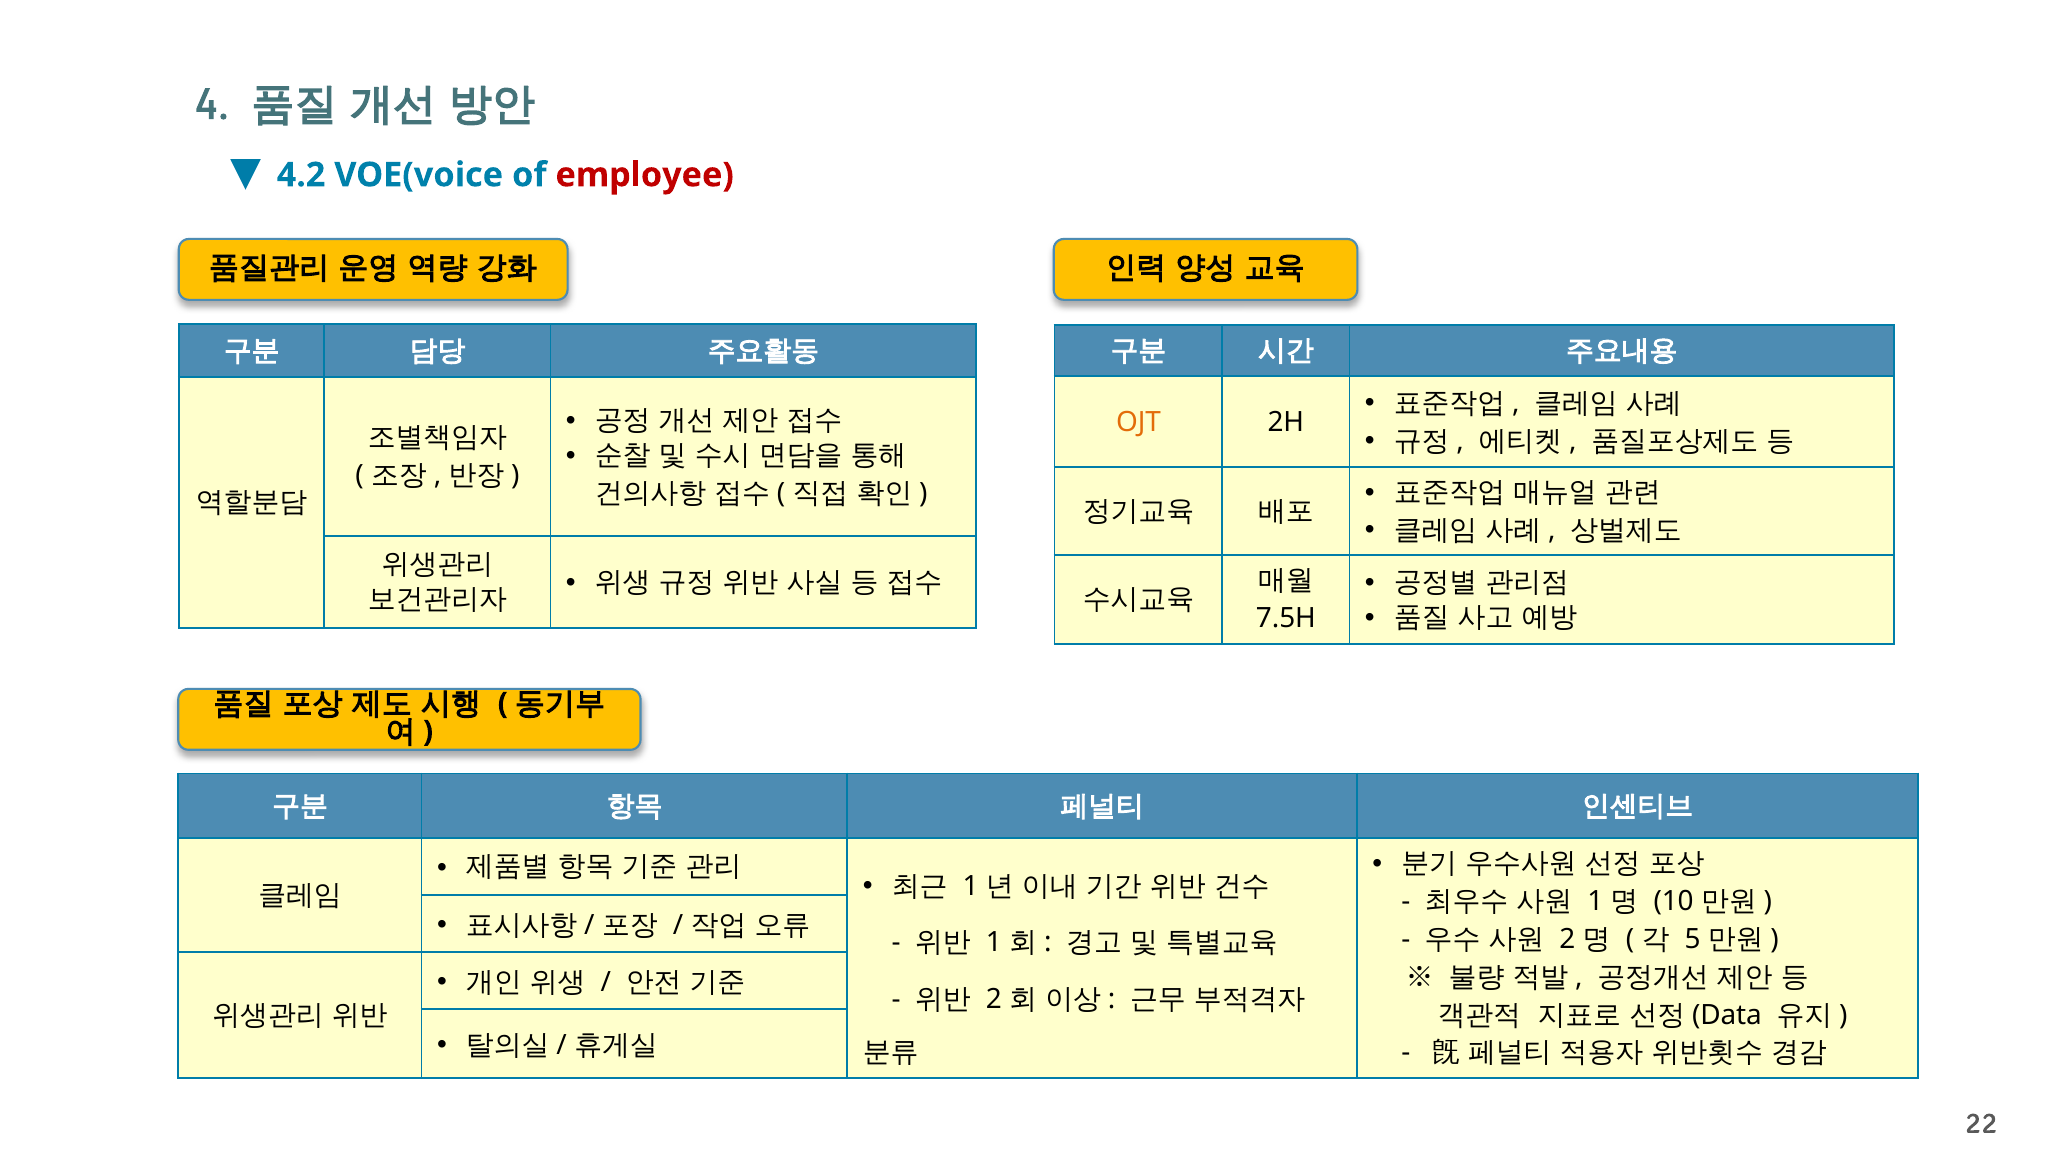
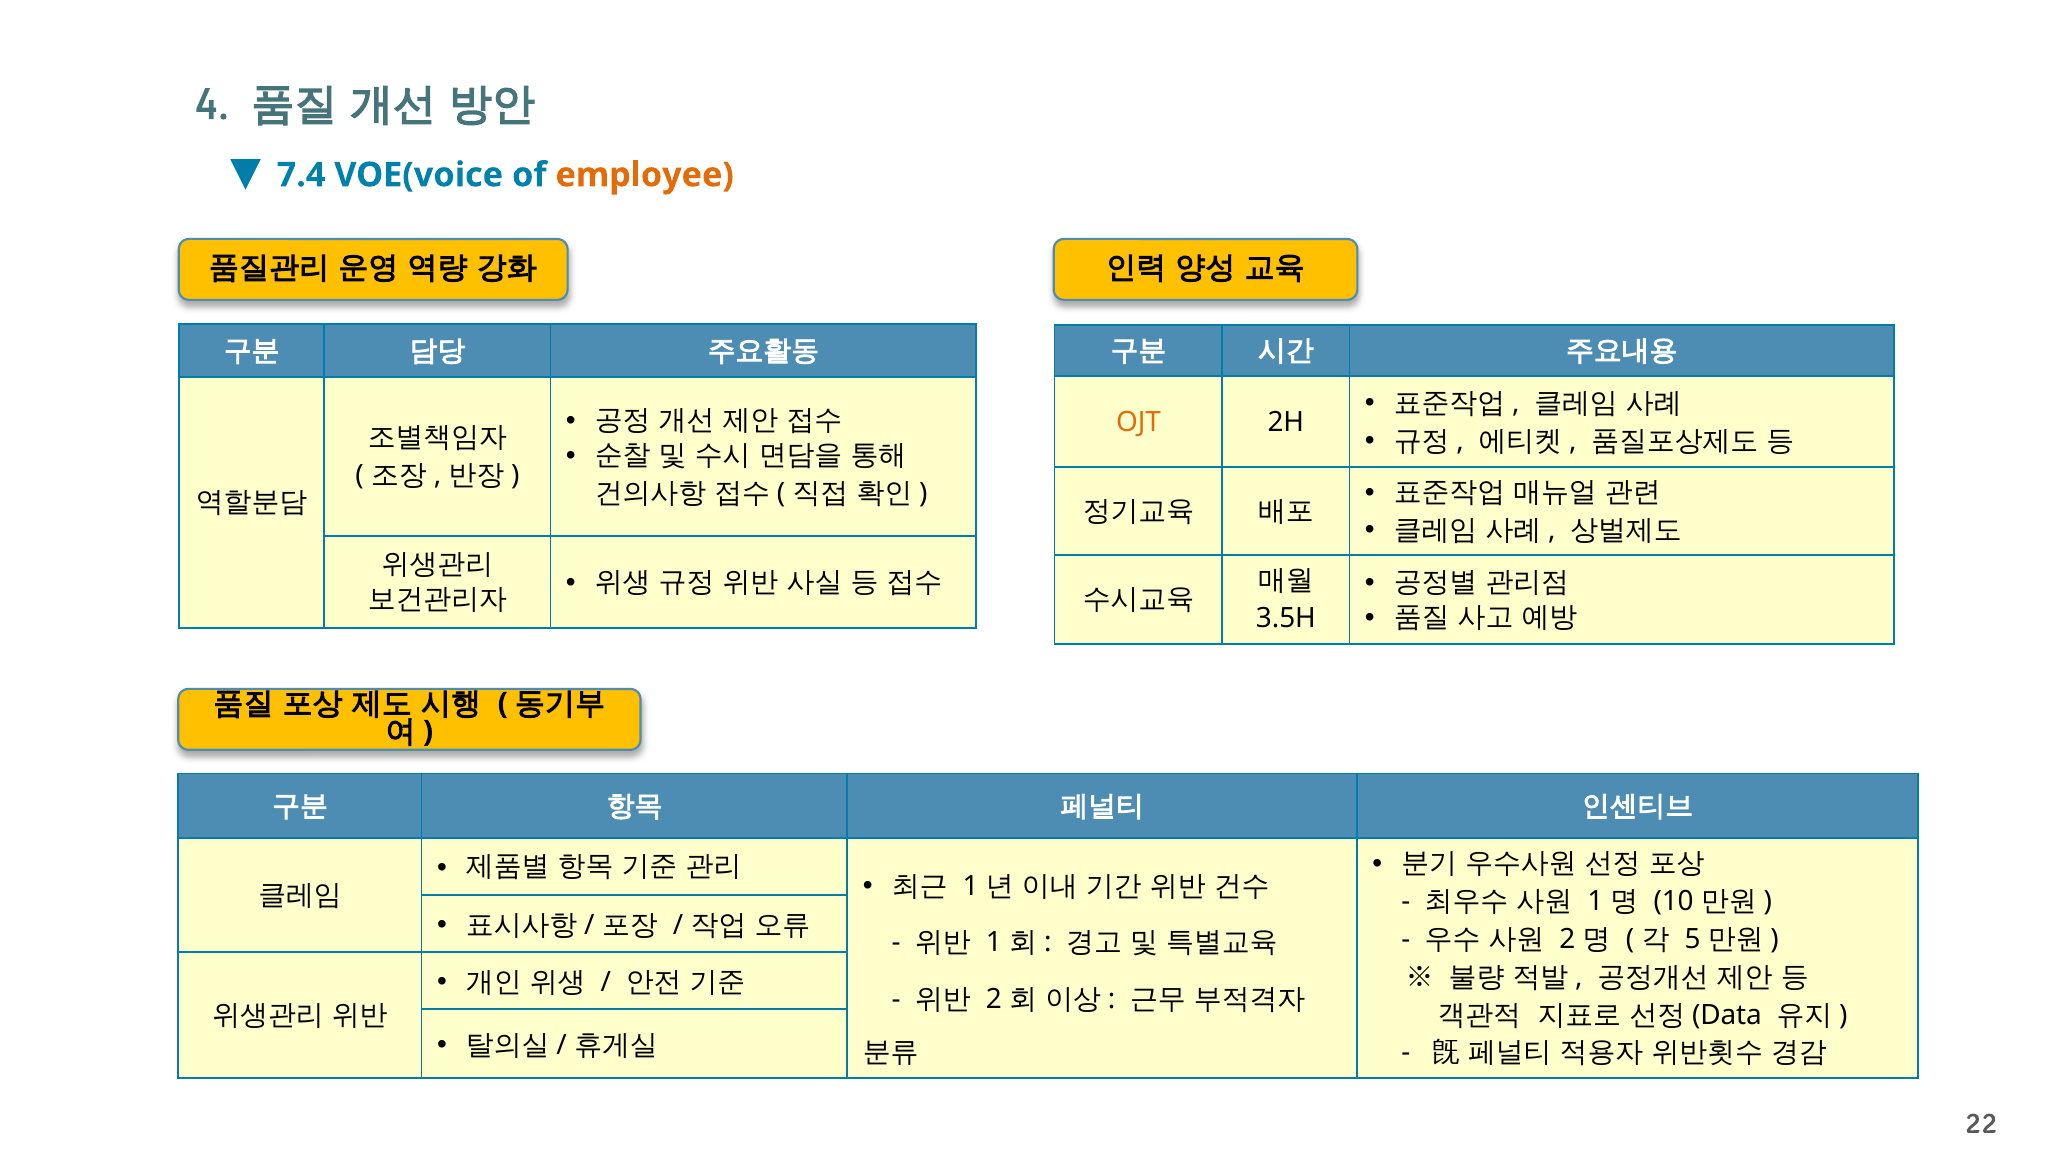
4.2: 4.2 -> 7.4 (301, 175)
employee colour: red -> orange (645, 175)
7.5H: 7.5H -> 3.5H (1286, 618)
